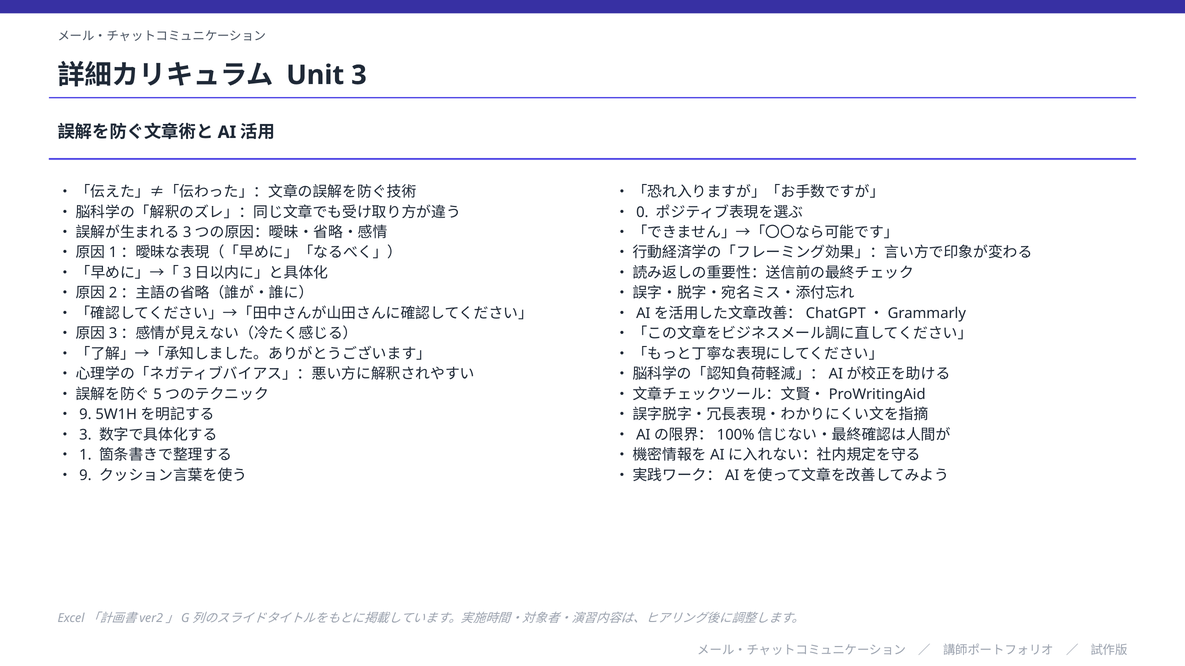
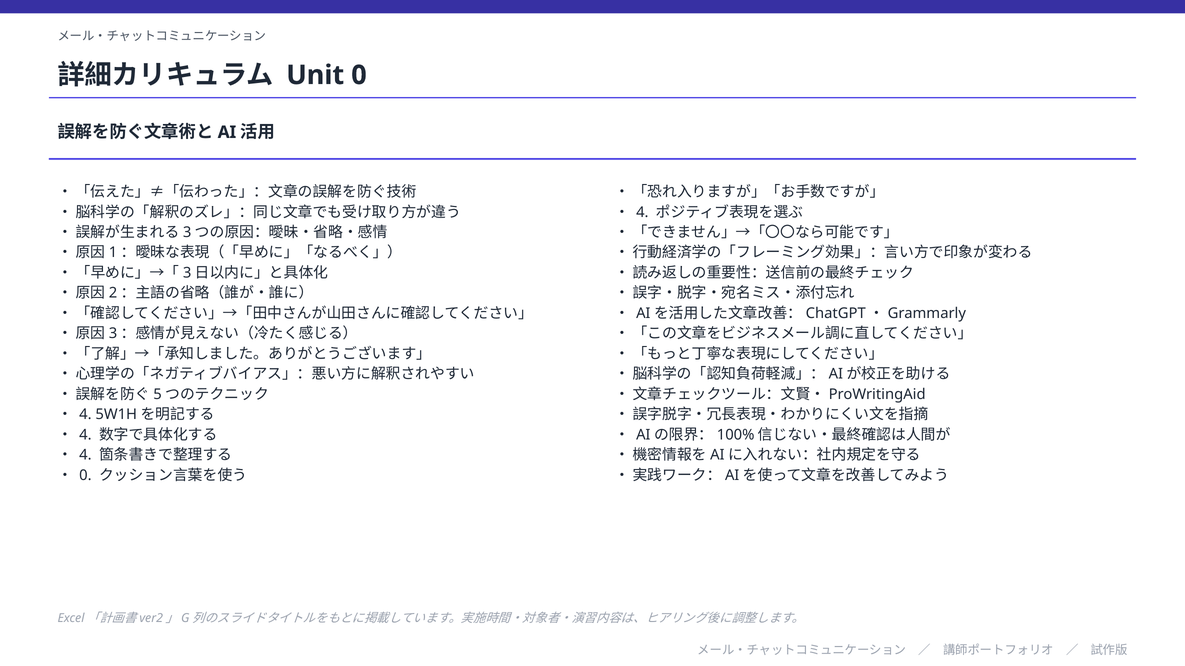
Unit 3: 3 -> 0 (359, 75)
0: 0 -> 4 (642, 212)
9: 9 -> 4 (85, 415)
3: 3 -> 4 (85, 435)
1: 1 -> 4 (85, 455)
9: 9 -> 0 (85, 476)
